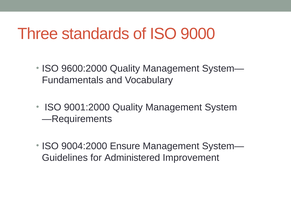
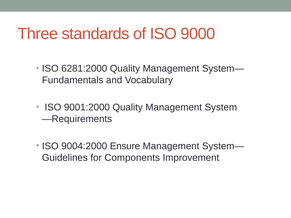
9600:2000: 9600:2000 -> 6281:2000 (84, 69)
Administered: Administered -> Components (132, 158)
